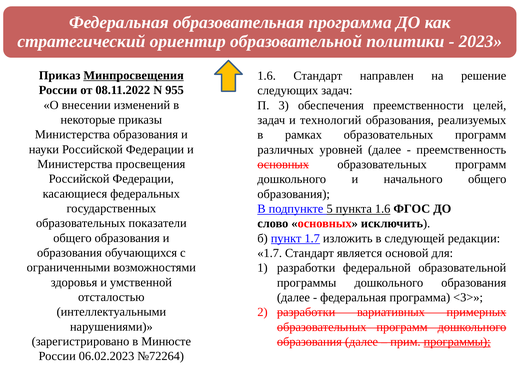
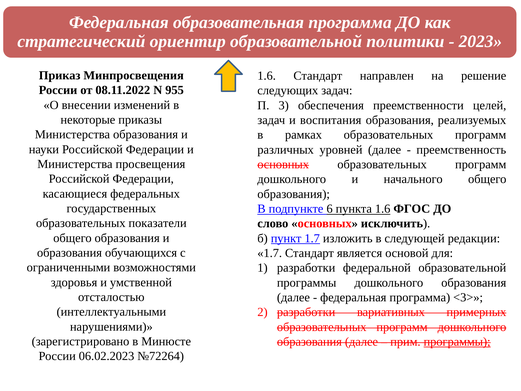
Минпросвещения underline: present -> none (134, 75)
технологий: технологий -> воспитания (331, 120)
5: 5 -> 6 (330, 209)
